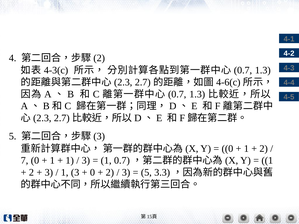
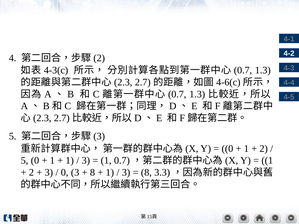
7: 7 -> 5 (25, 161)
1: 1 -> 0 (65, 173)
0: 0 -> 8 (92, 173)
2: 2 -> 1 (110, 173)
5: 5 -> 8 (146, 173)
